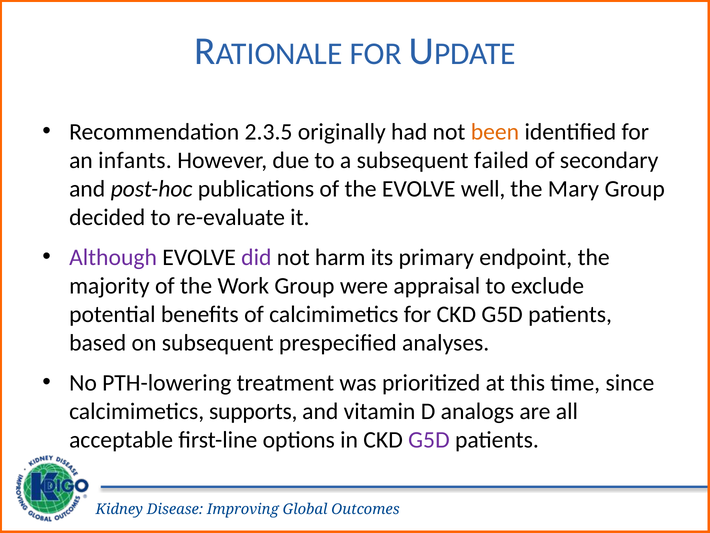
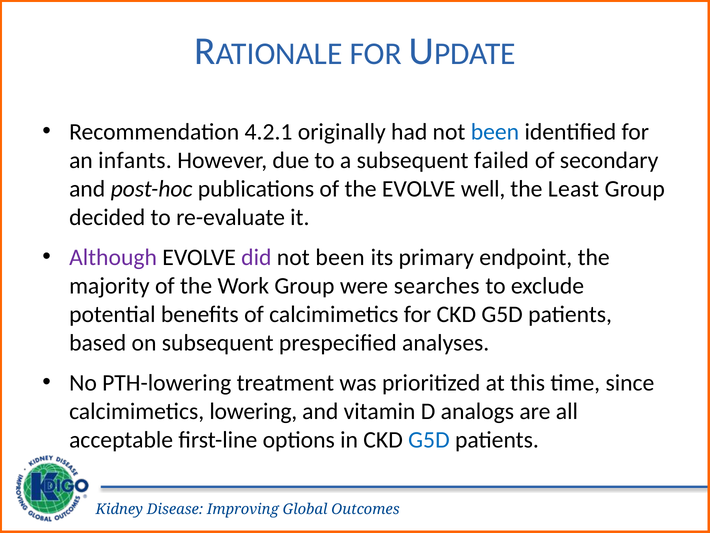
2.3.5: 2.3.5 -> 4.2.1 (269, 132)
been colour: orange -> blue (495, 132)
Mary: Mary -> Least (573, 189)
harm: harm -> been (340, 257)
appraisal: appraisal -> searches (437, 286)
supports: supports -> lowering (253, 411)
G5D colour: purple -> blue (429, 439)
